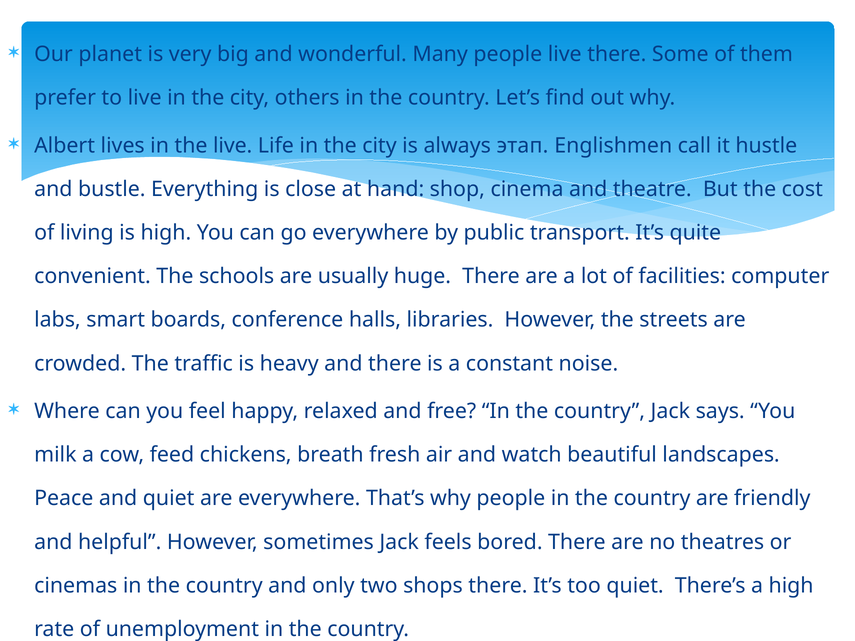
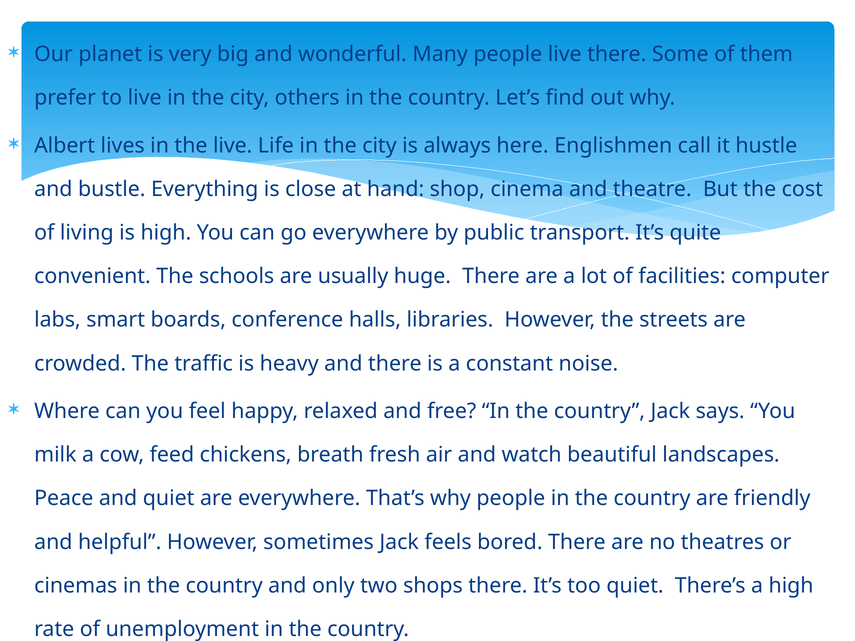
этап: этап -> here (523, 146)
